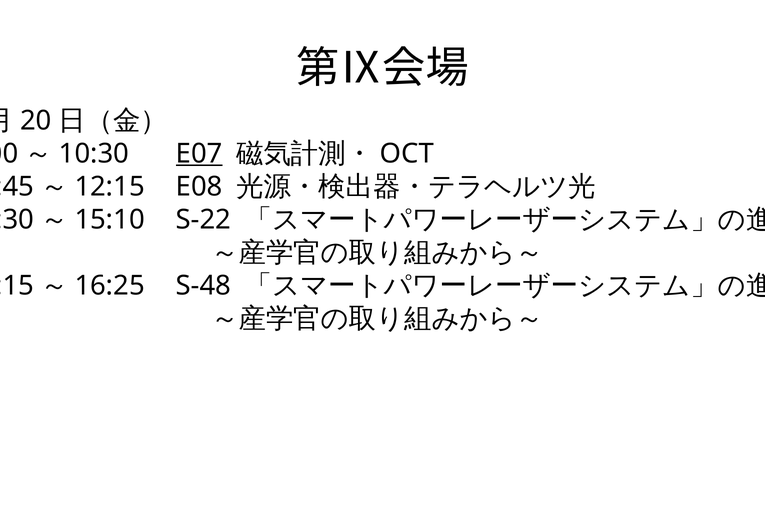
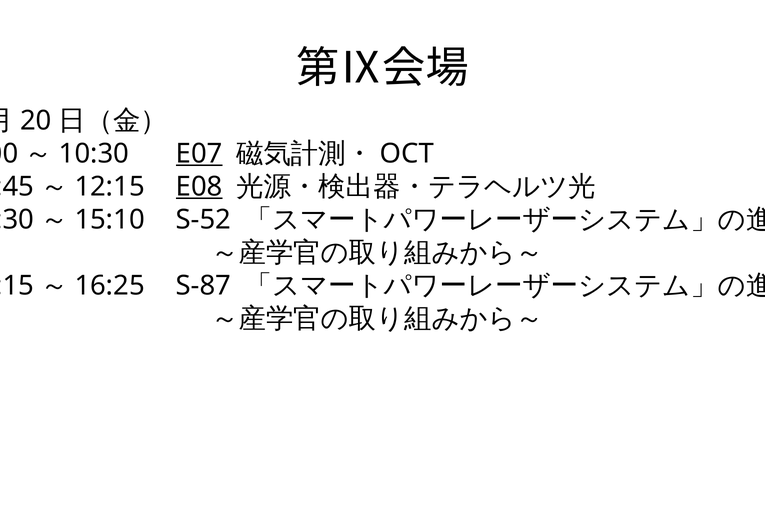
E08 underline: none -> present (199, 186)
S-22: S-22 -> S-52 (204, 219)
S-48: S-48 -> S-87 (204, 285)
